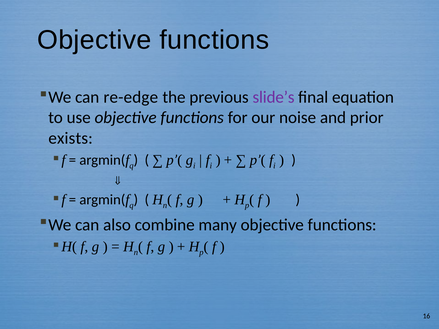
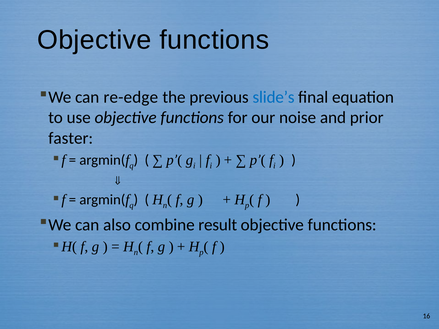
slide’s colour: purple -> blue (274, 97)
exists: exists -> faster (71, 138)
many: many -> result (218, 225)
